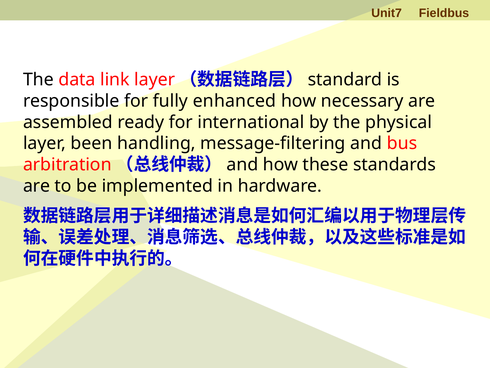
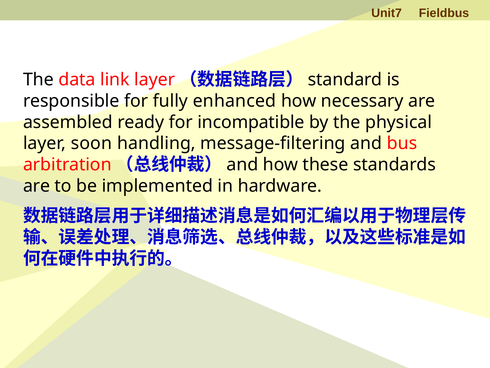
international: international -> incompatible (251, 122)
been: been -> soon (91, 143)
